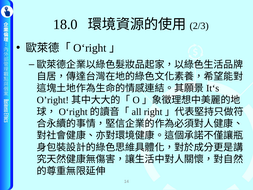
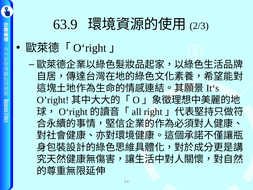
18.0: 18.0 -> 63.9 (65, 24)
